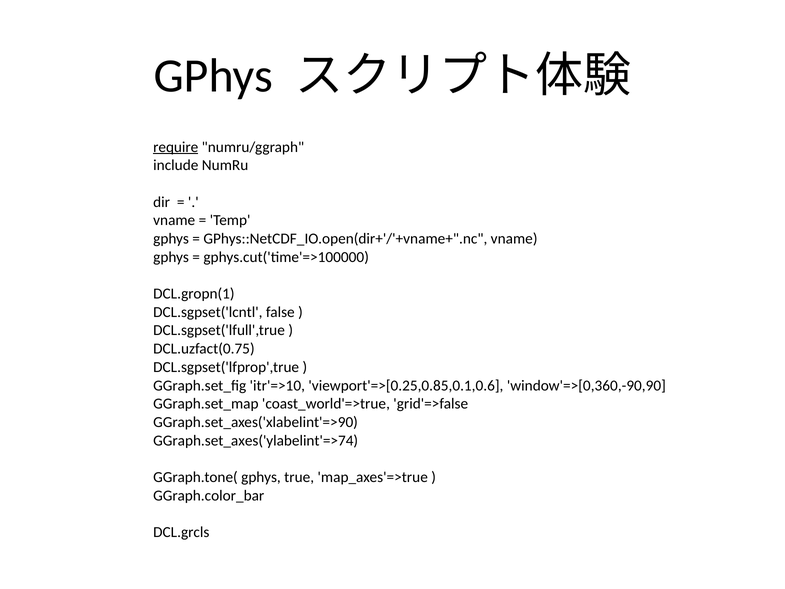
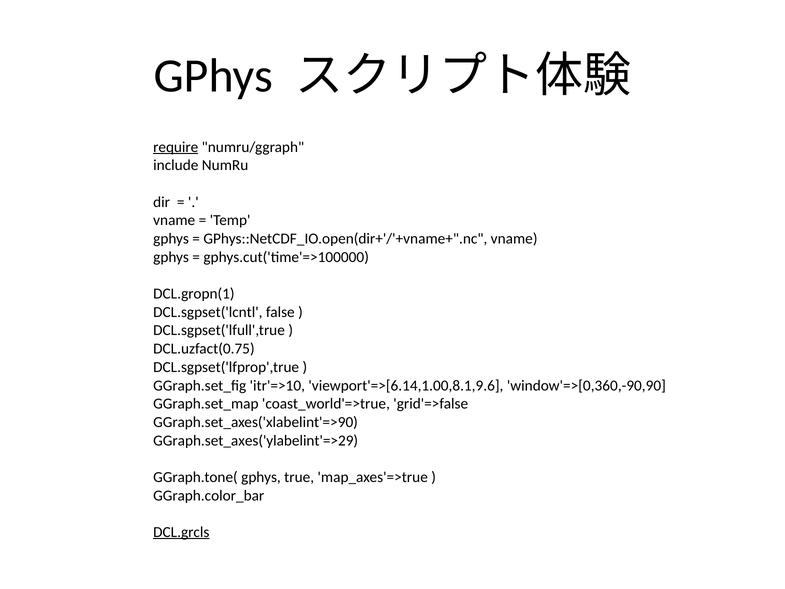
viewport'=>[0.25,0.85,0.1,0.6: viewport'=>[0.25,0.85,0.1,0.6 -> viewport'=>[6.14,1.00,8.1,9.6 (406, 385)
GGraph.set_axes('ylabelint'=>74: GGraph.set_axes('ylabelint'=>74 -> GGraph.set_axes('ylabelint'=>29 (256, 440)
DCL.grcls underline: none -> present (181, 532)
